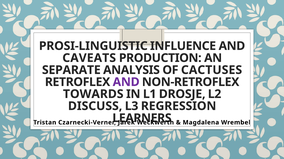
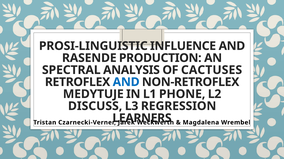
CAVEATS: CAVEATS -> RASENDE (89, 58)
SEPARATE: SEPARATE -> SPECTRAL (71, 70)
AND colour: purple -> blue (126, 82)
TOWARDS: TOWARDS -> MEDYTUJE (93, 94)
DROSJE: DROSJE -> PHONE (182, 94)
